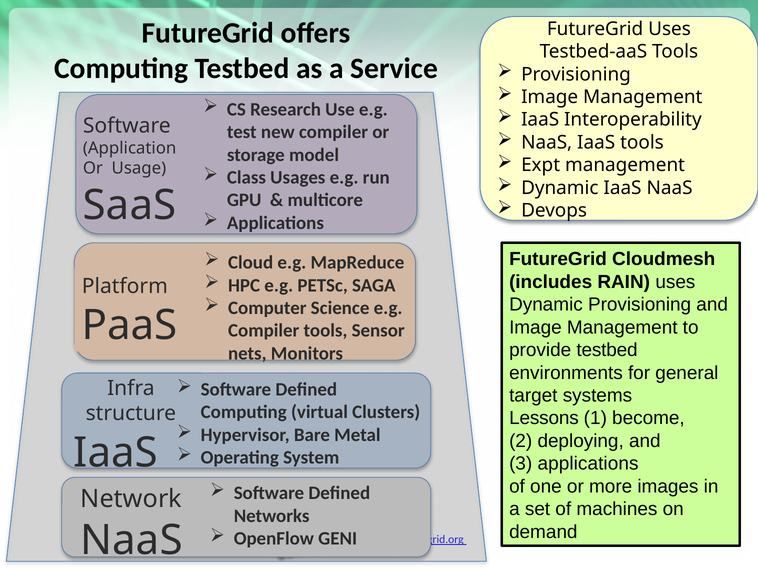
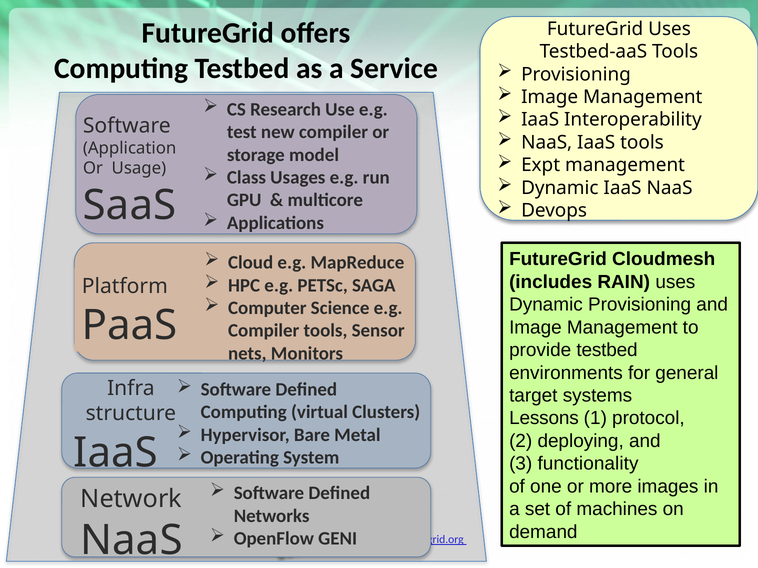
become: become -> protocol (648, 419)
3 applications: applications -> functionality (588, 464)
